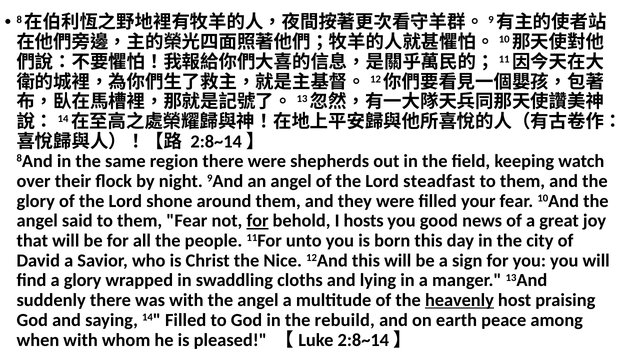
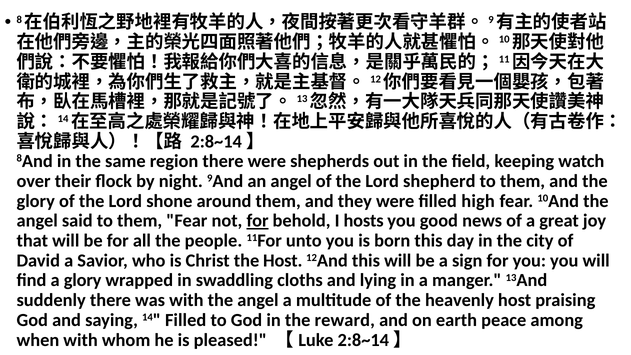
steadfast: steadfast -> shepherd (439, 181)
your: your -> high (478, 201)
the Nice: Nice -> Host (283, 261)
heavenly underline: present -> none (459, 300)
rebuild: rebuild -> reward (345, 320)
